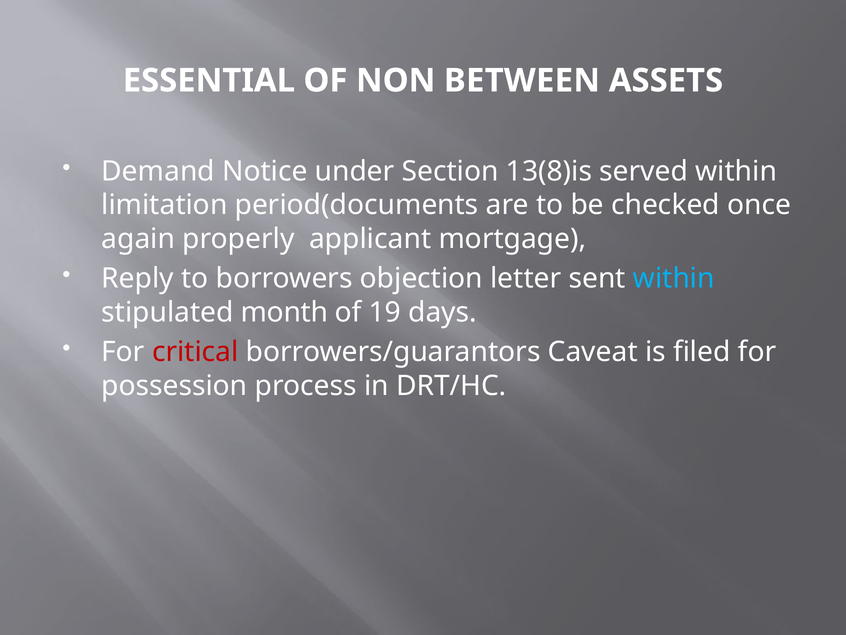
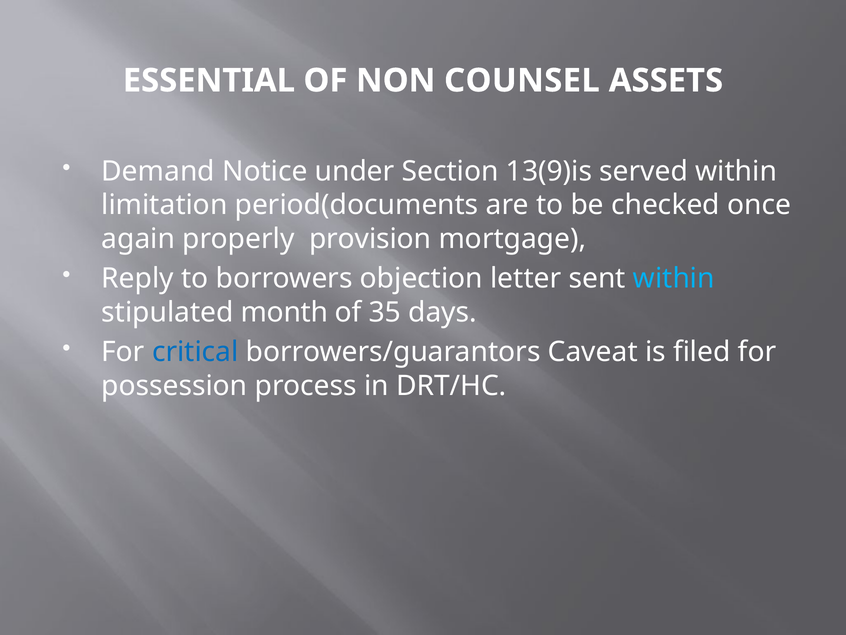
BETWEEN: BETWEEN -> COUNSEL (522, 81)
13(8)is: 13(8)is -> 13(9)is (549, 171)
applicant: applicant -> provision (370, 239)
19: 19 -> 35 (385, 312)
critical colour: red -> blue (195, 352)
